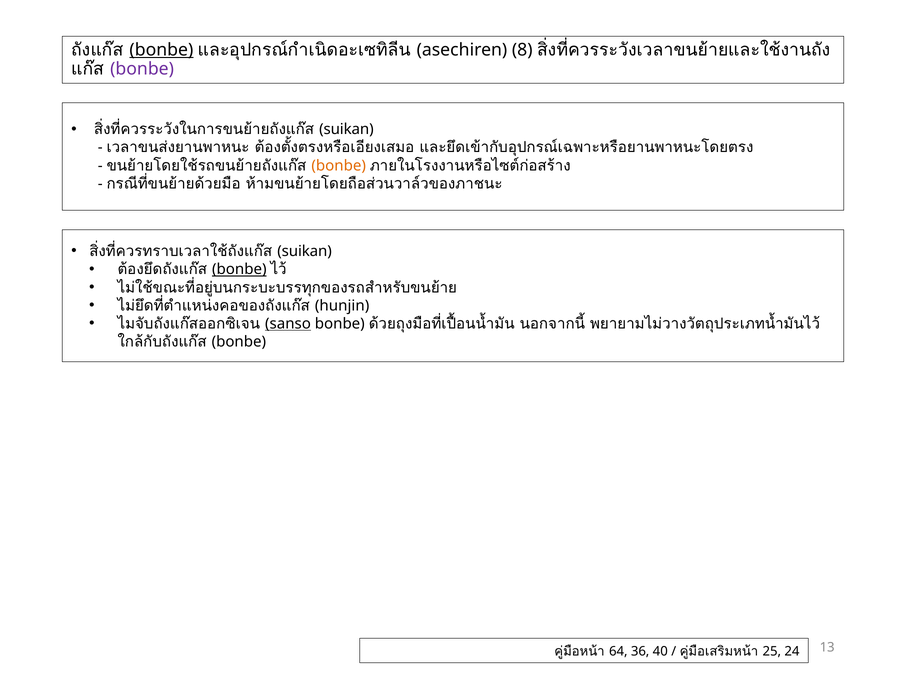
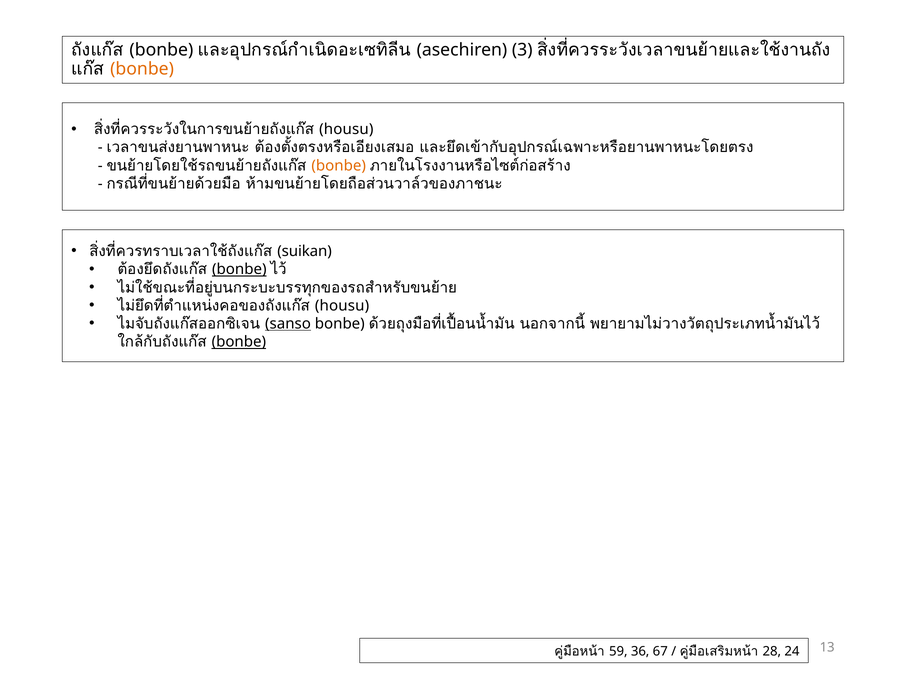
bonbe underline: present -> none (161, 50)
8: 8 -> 3 (522, 50)
bonbe colour: purple -> orange (142, 69)
suikan: suikan -> housu (346, 129)
hunjin: hunjin -> housu (342, 306)
bonbe underline: none -> present (239, 342)
64: 64 -> 59 (618, 652)
40: 40 -> 67 (660, 652)
25: 25 -> 28 (772, 652)
